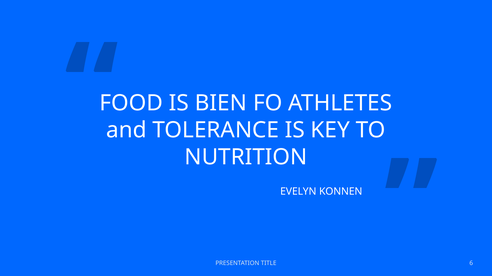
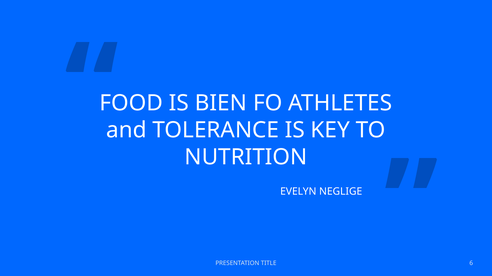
KONNEN: KONNEN -> NEGLIGE (341, 192)
